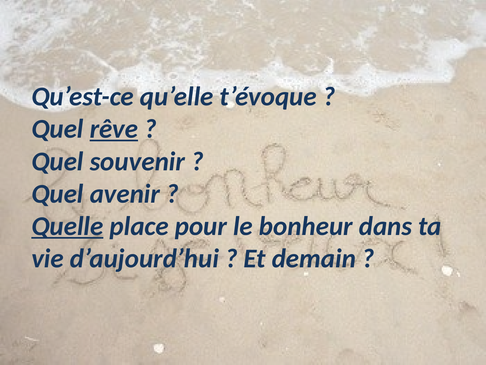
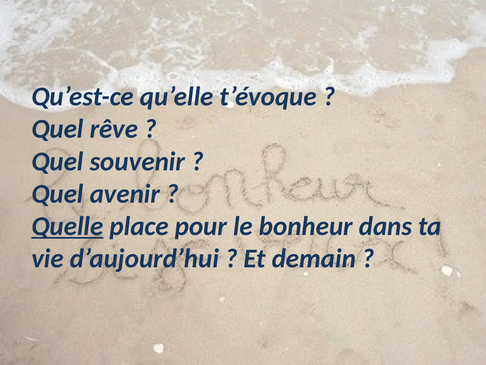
rêve underline: present -> none (114, 129)
